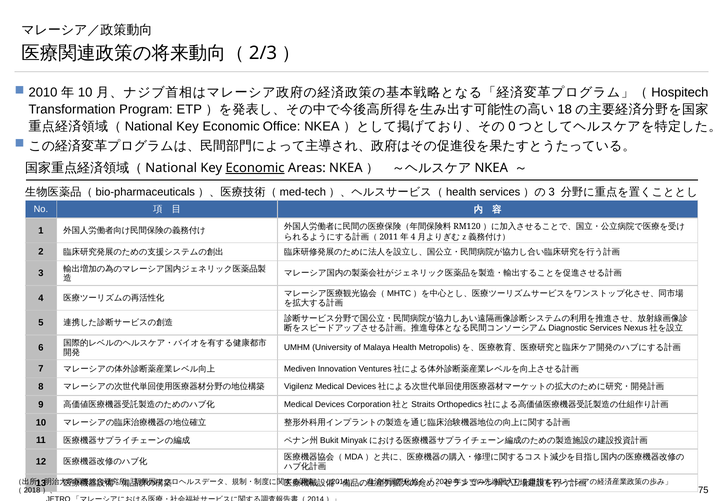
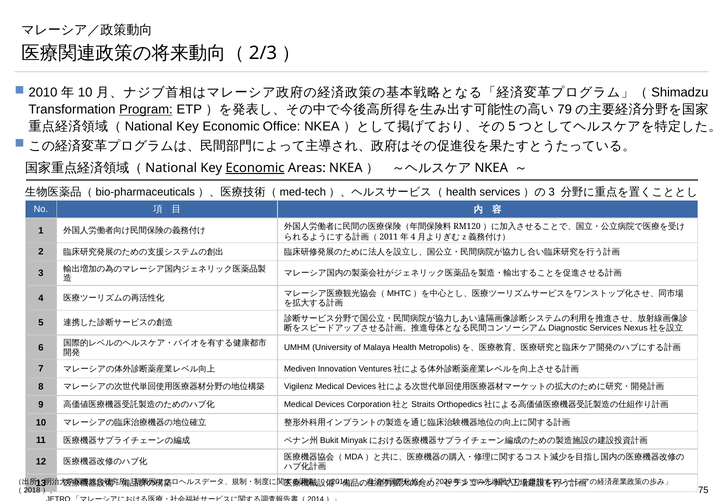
Hospitech: Hospitech -> Shimadzu (680, 92)
Program underline: none -> present (146, 109)
18: 18 -> 79 (565, 109)
0: 0 -> 5 (512, 127)
